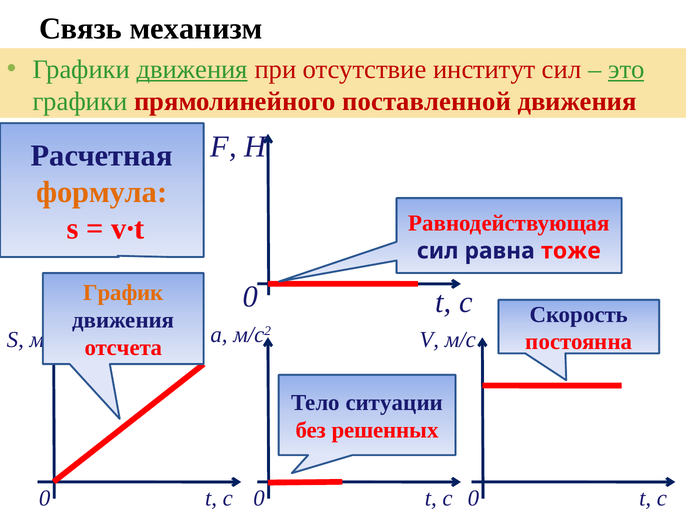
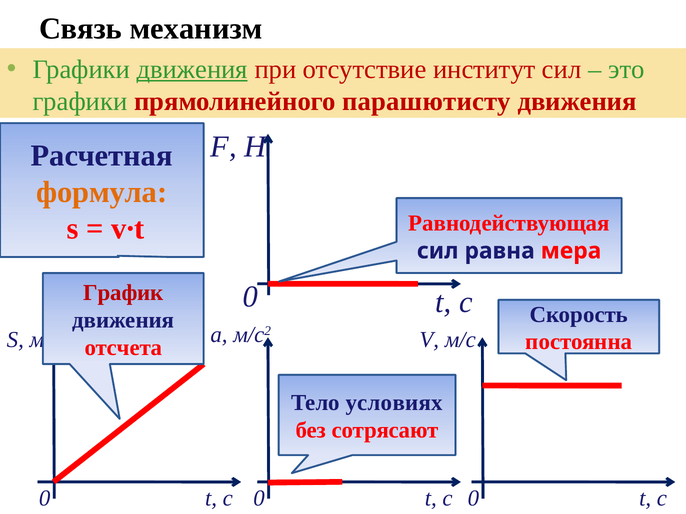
это underline: present -> none (626, 69)
поставленной: поставленной -> парашютисту (426, 101)
тоже: тоже -> мера (571, 251)
График colour: orange -> red (123, 293)
ситуации: ситуации -> условиях (394, 403)
решенных: решенных -> сотрясают (385, 431)
